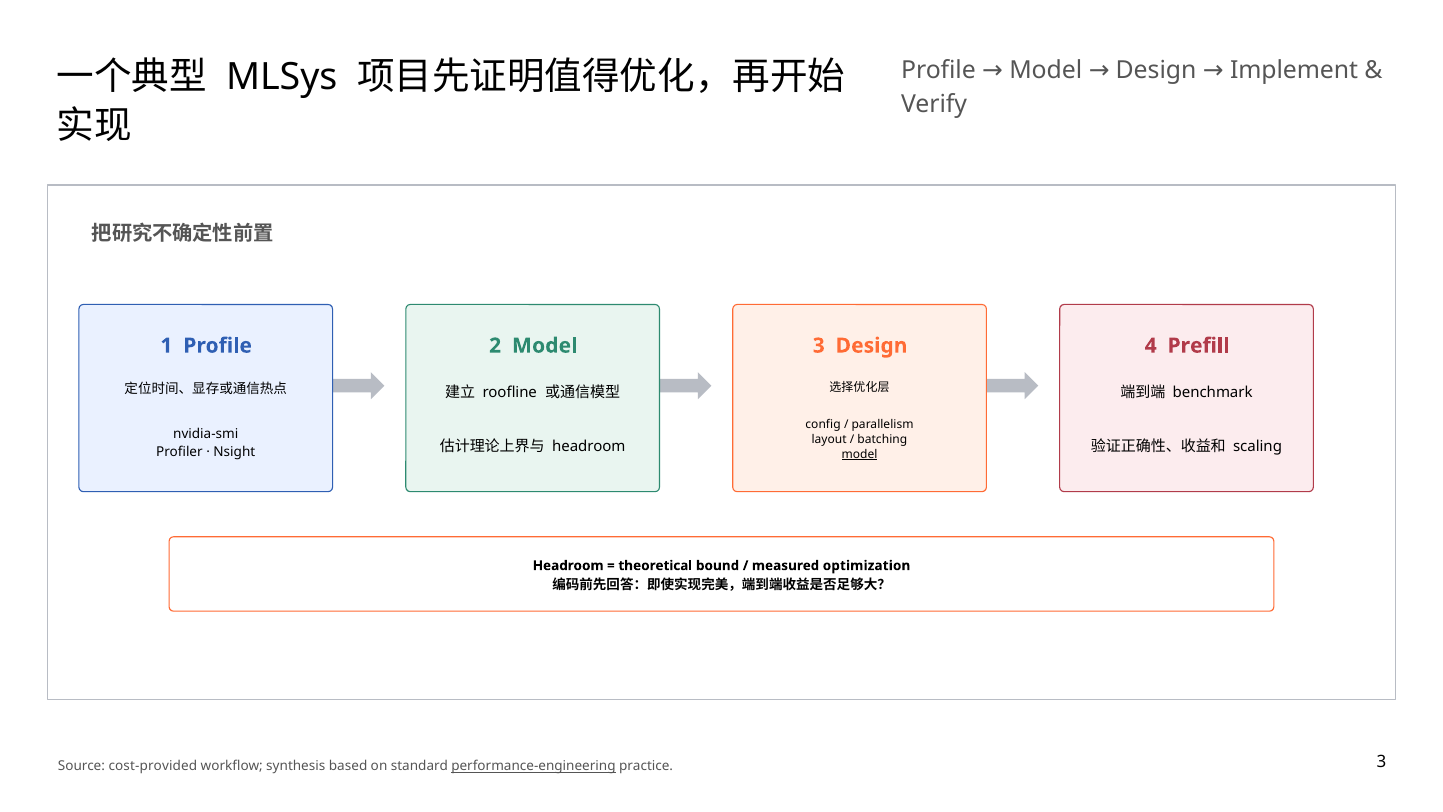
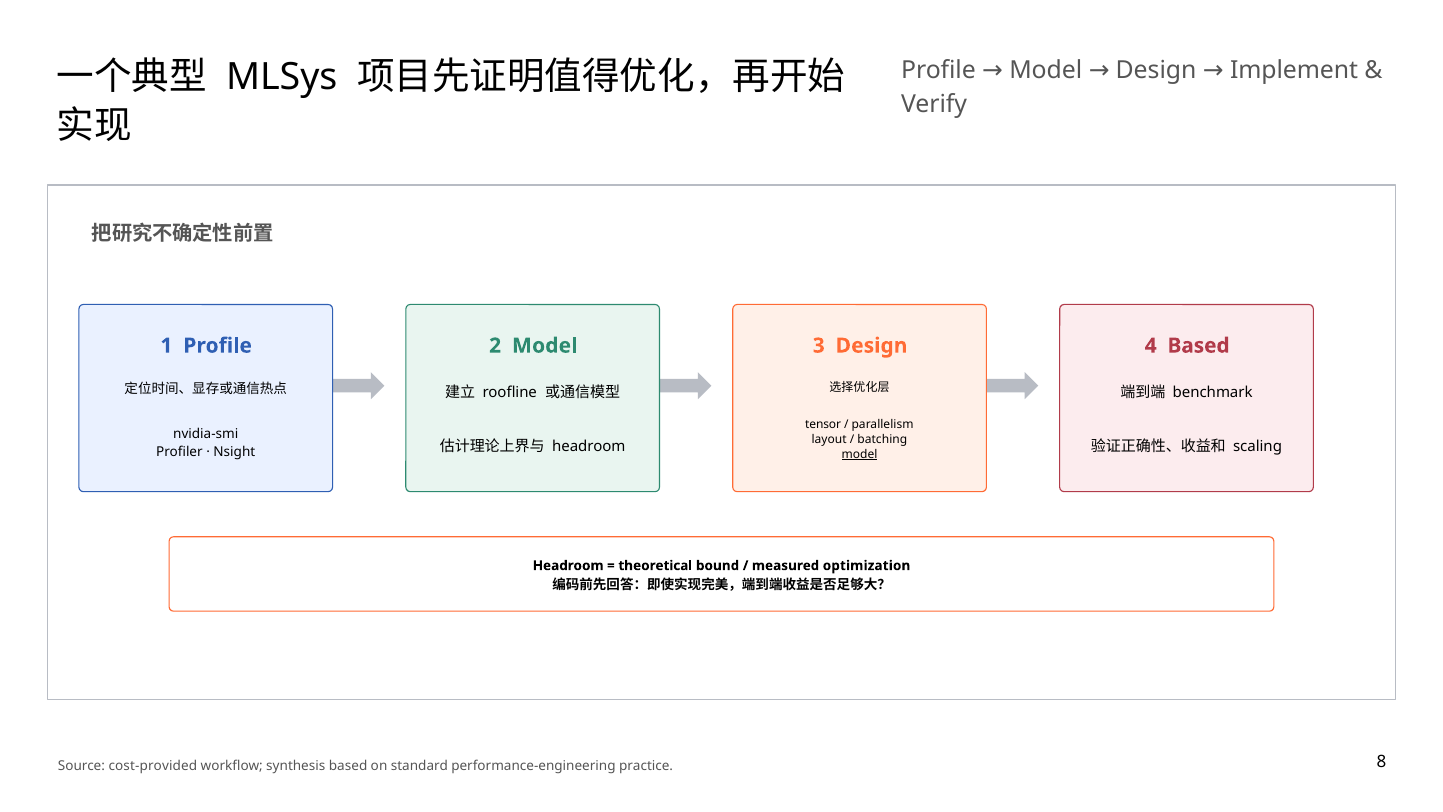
4 Prefill: Prefill -> Based (1199, 346)
config: config -> tensor (823, 425)
performance-engineering underline: present -> none (533, 766)
practice 3: 3 -> 8 (1381, 762)
